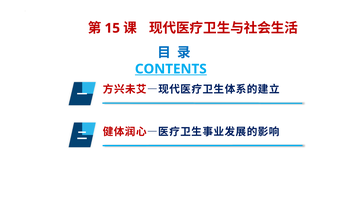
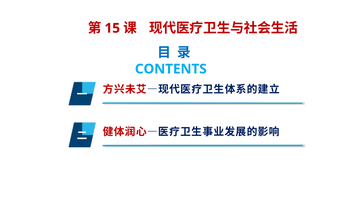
CONTENTS underline: present -> none (171, 69)
